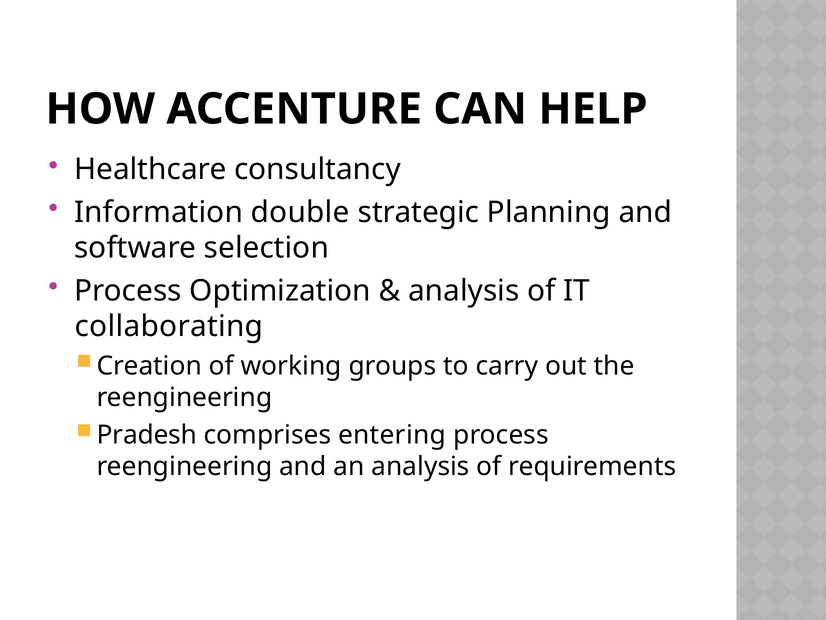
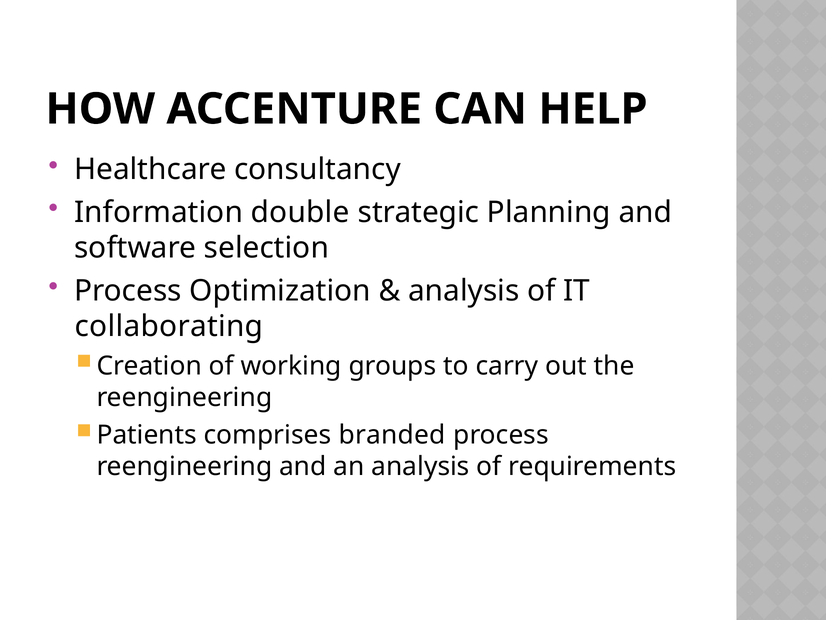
Pradesh: Pradesh -> Patients (147, 435)
entering: entering -> branded (392, 435)
